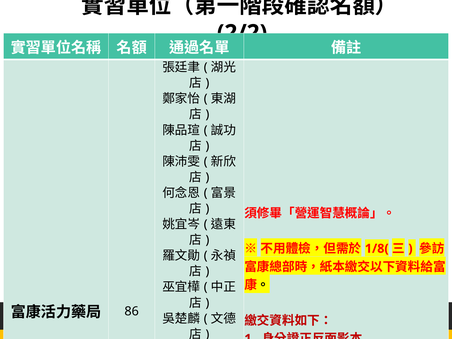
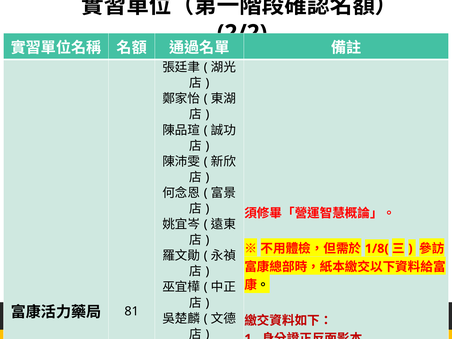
86: 86 -> 81 (132, 311)
